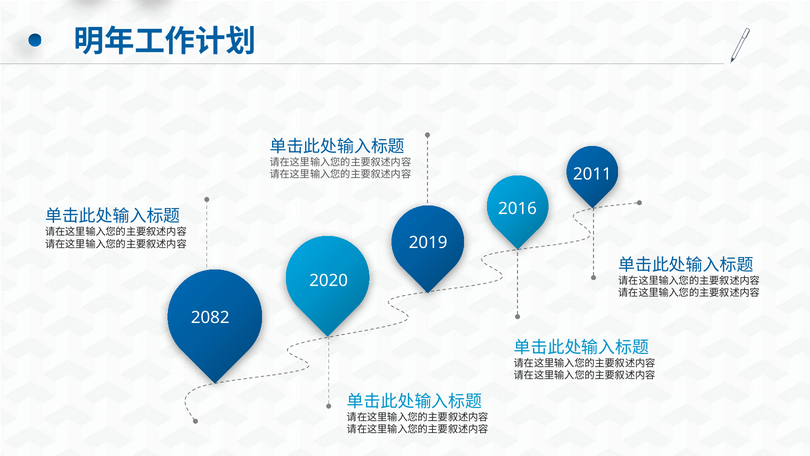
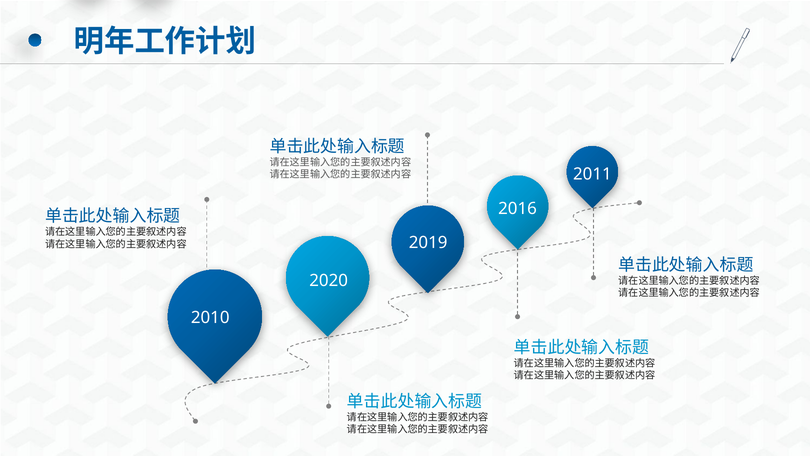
2082: 2082 -> 2010 (210, 317)
